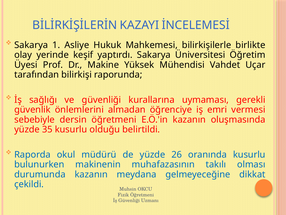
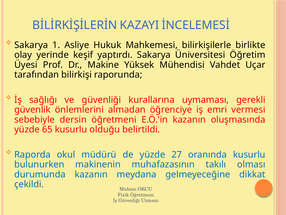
35: 35 -> 65 (47, 129)
26: 26 -> 27 (177, 154)
